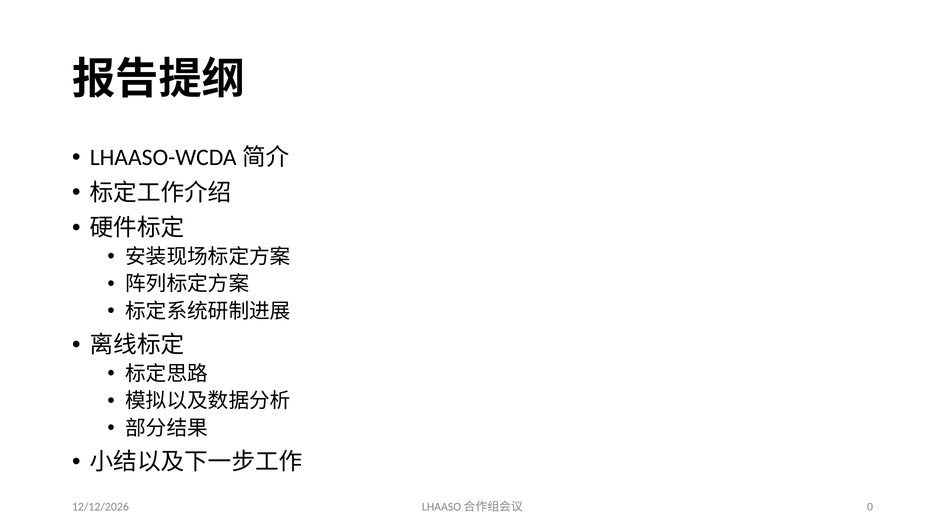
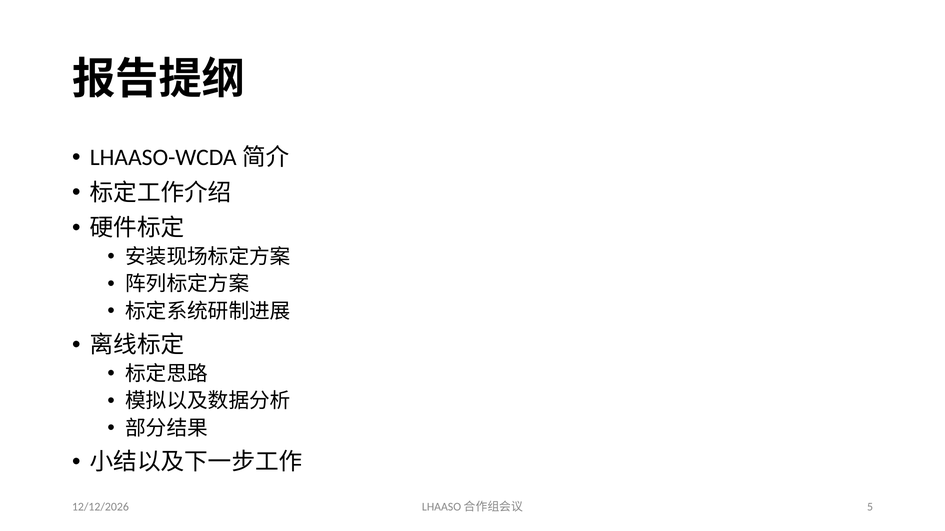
0: 0 -> 5 (870, 508)
